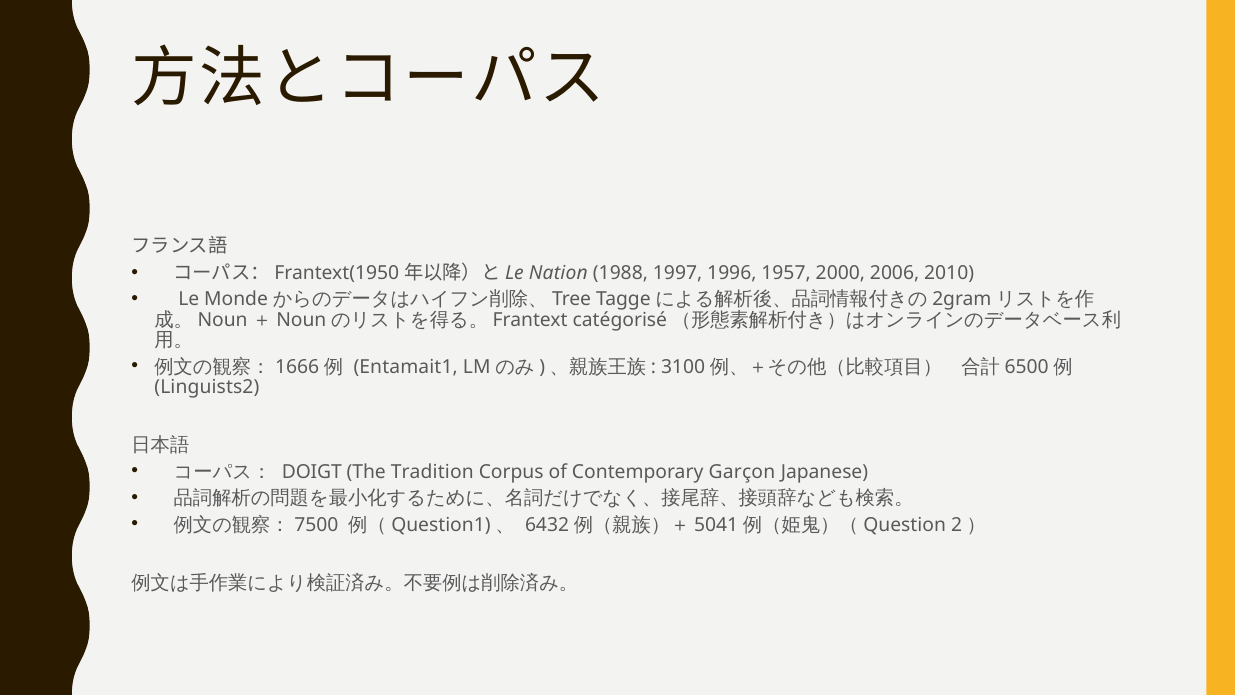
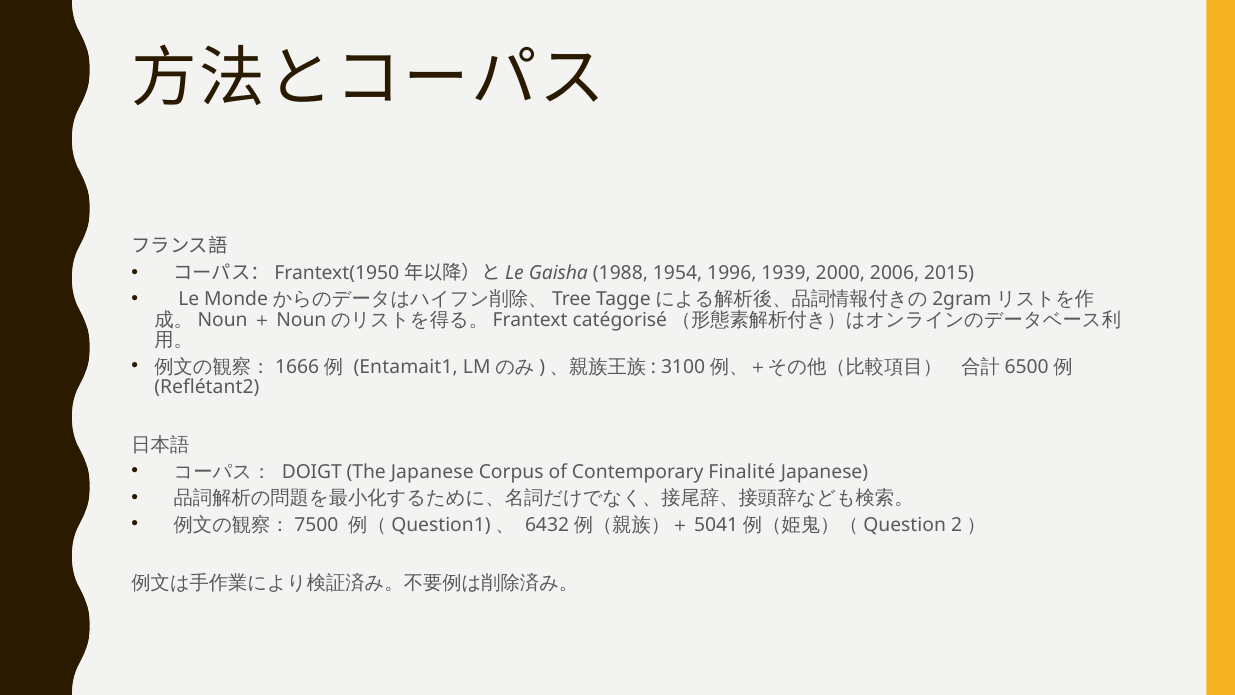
Nation: Nation -> Gaisha (558, 273)
1997: 1997 -> 1954 (678, 273)
1957: 1957 -> 1939 (786, 273)
2010: 2010 -> 2015 (949, 273)
Linguists2: Linguists2 -> Reflétant2 (207, 387)
The Tradition: Tradition -> Japanese (432, 471)
Garçon: Garçon -> Finalité (742, 471)
